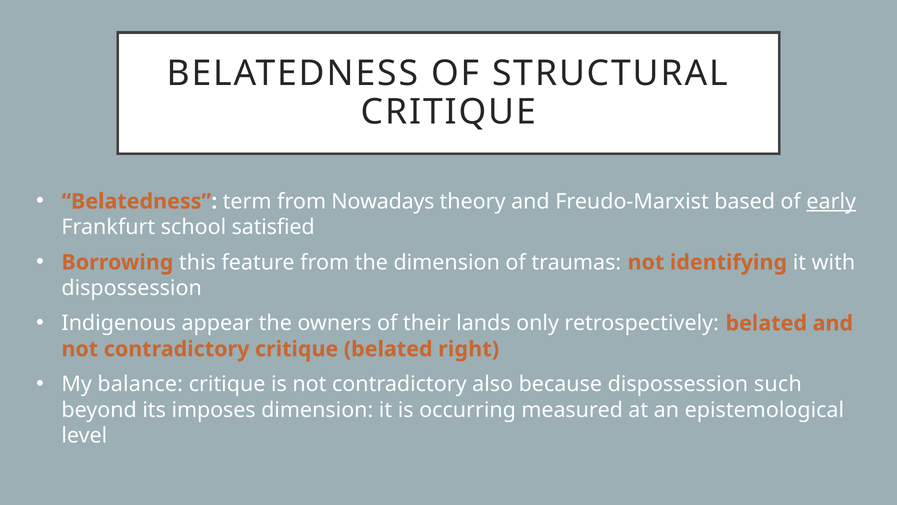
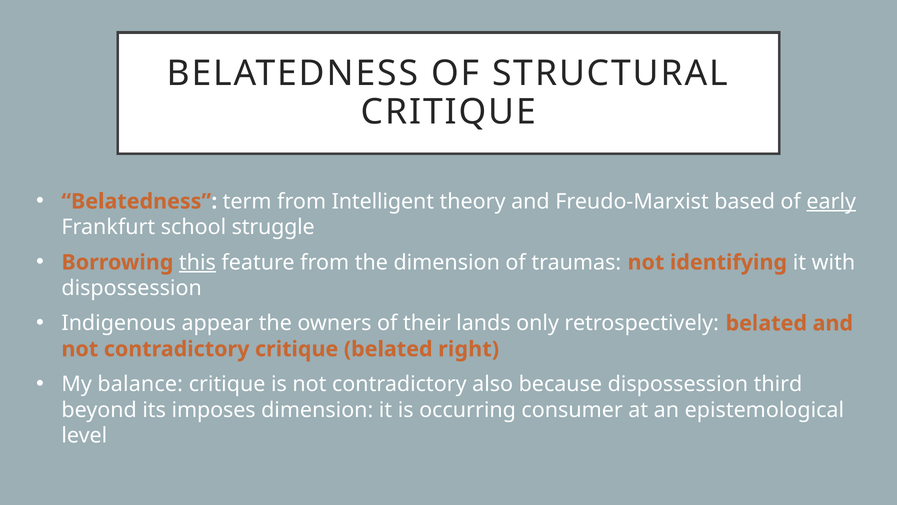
Nowadays: Nowadays -> Intelligent (383, 201)
satisfied: satisfied -> struggle (273, 227)
this underline: none -> present (197, 262)
such: such -> third (778, 384)
measured: measured -> consumer (572, 410)
